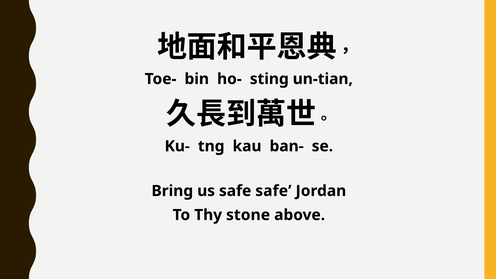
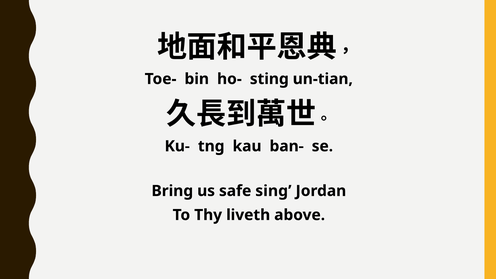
safe safe: safe -> sing (273, 191)
stone: stone -> liveth (248, 215)
